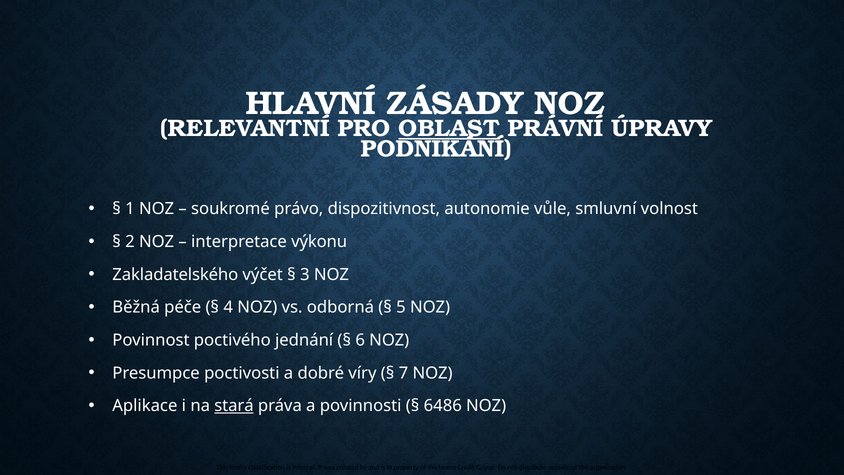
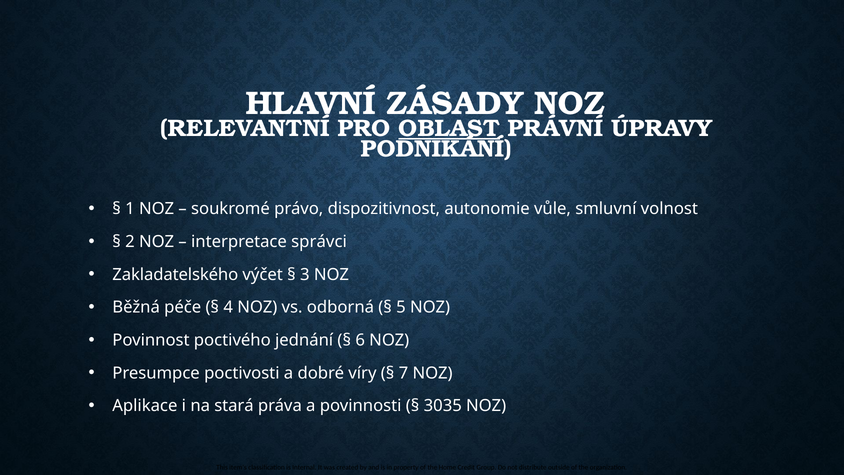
výkonu: výkonu -> správci (319, 242)
stará underline: present -> none (234, 406)
6486: 6486 -> 3035 (443, 406)
